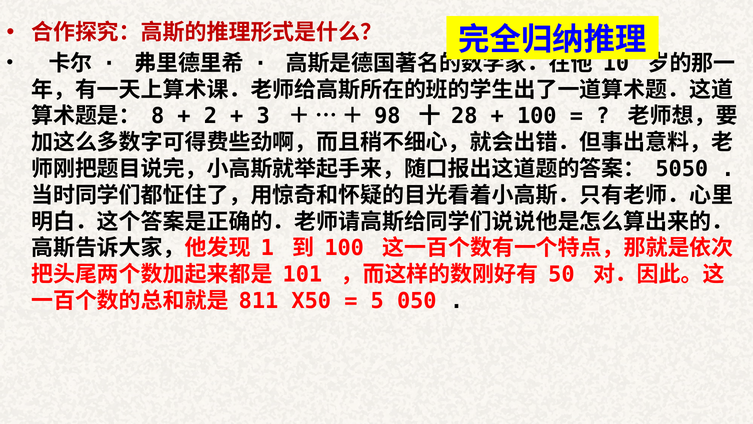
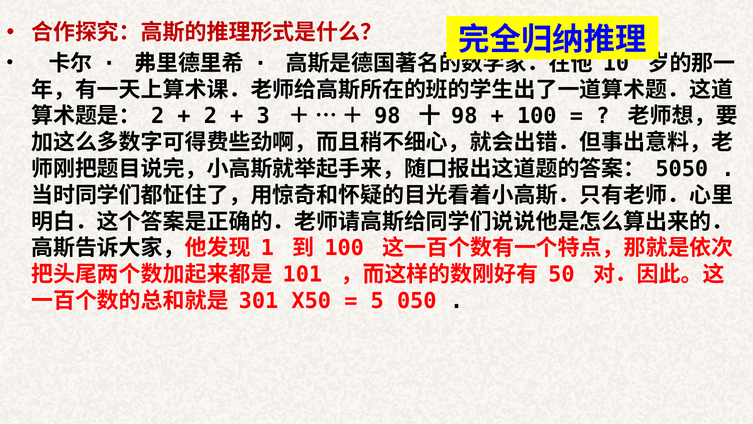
8: 8 -> 2 (158, 116)
28: 28 -> 98 (464, 116)
811: 811 -> 301 (259, 301)
